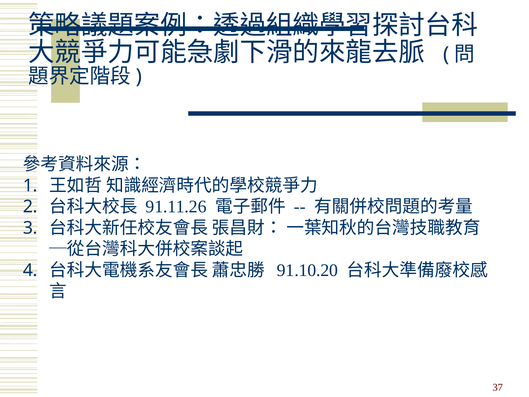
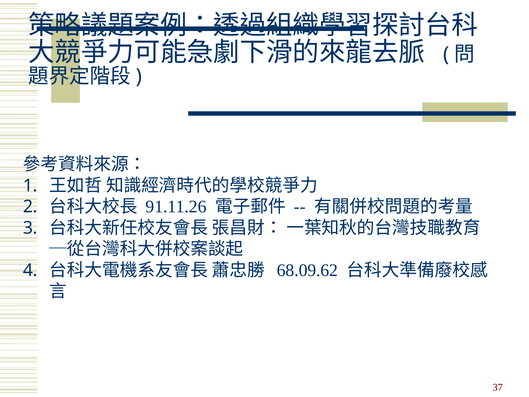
91.10.20: 91.10.20 -> 68.09.62 (307, 270)
